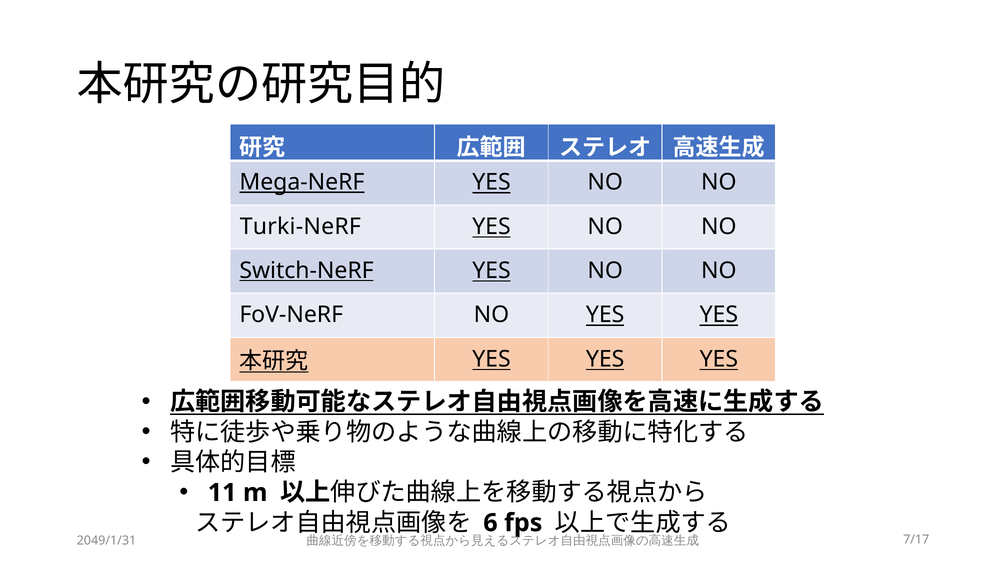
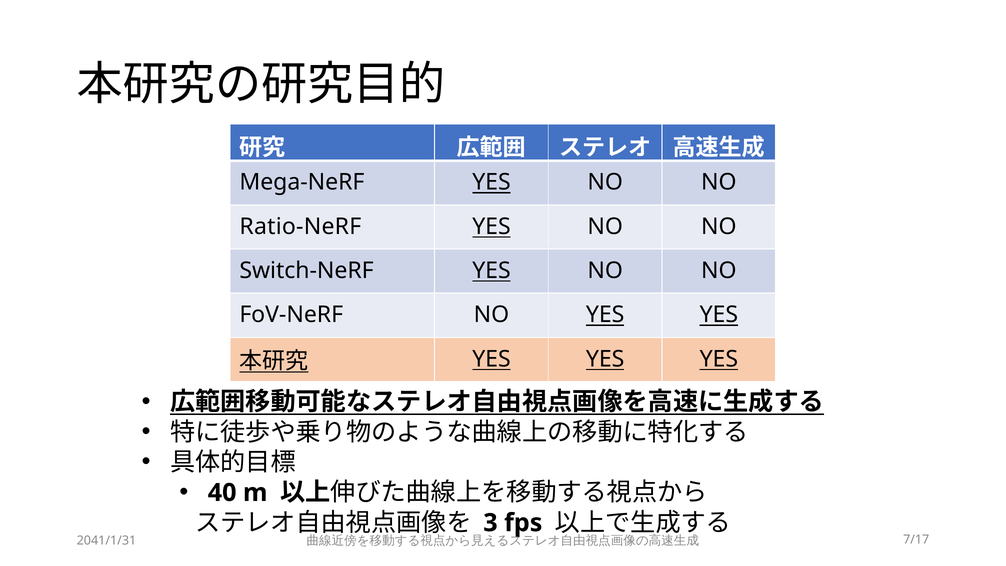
Mega-NeRF underline: present -> none (302, 182)
Turki-NeRF: Turki-NeRF -> Ratio-NeRF (300, 226)
Switch-NeRF underline: present -> none (307, 271)
11: 11 -> 40 (222, 493)
6: 6 -> 3 (490, 523)
2049/1/31: 2049/1/31 -> 2041/1/31 (106, 540)
